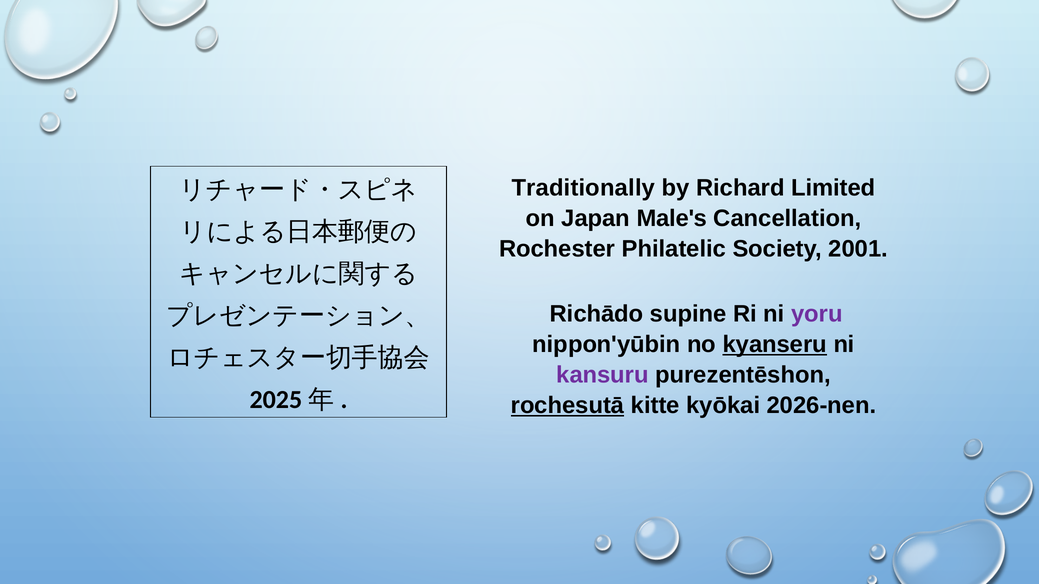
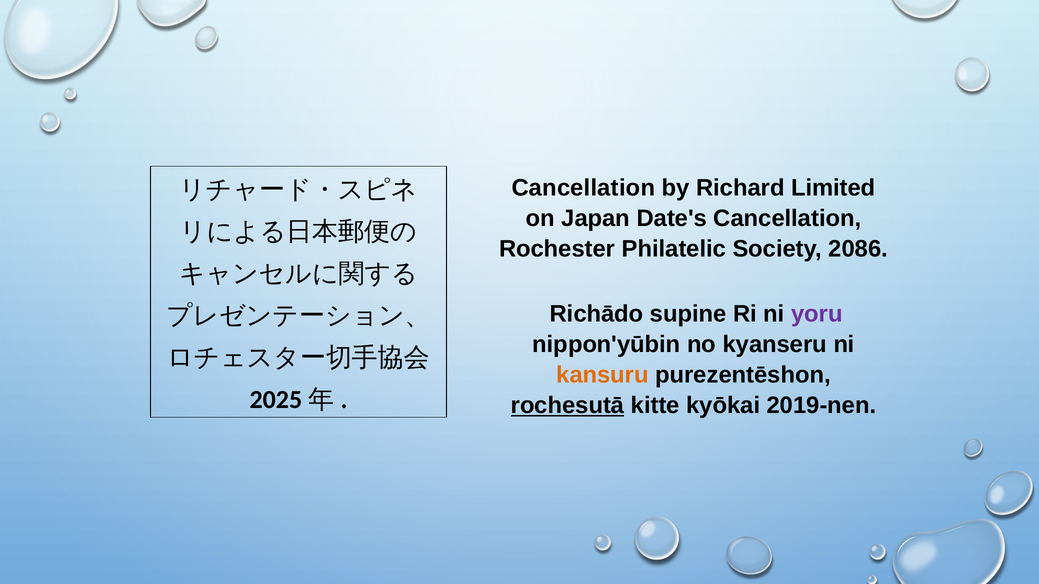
Traditionally: Traditionally -> Cancellation (583, 188)
Male's: Male's -> Date's (672, 219)
2001: 2001 -> 2086 (858, 249)
kyanseru underline: present -> none (775, 345)
kansuru colour: purple -> orange (603, 375)
2026-nen: 2026-nen -> 2019-nen (821, 406)
